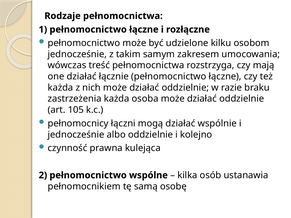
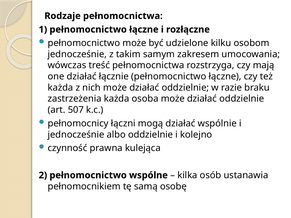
105: 105 -> 507 (76, 110)
